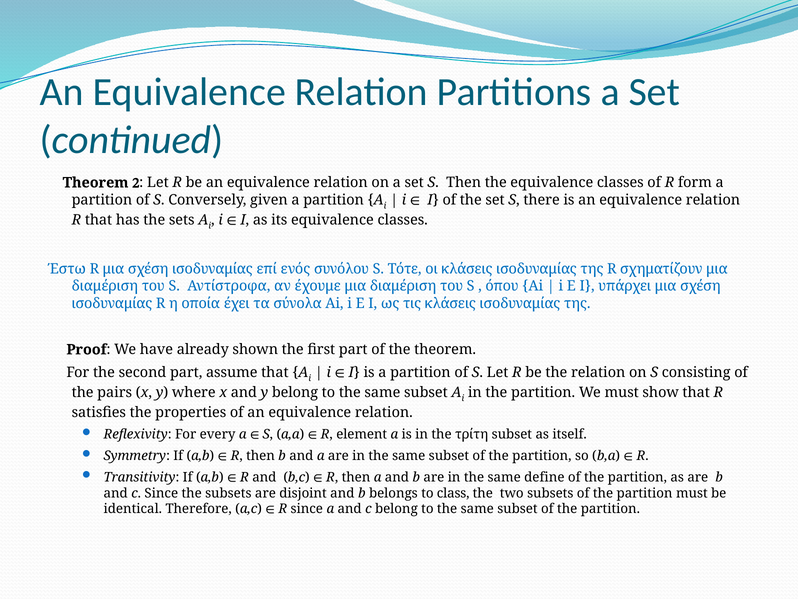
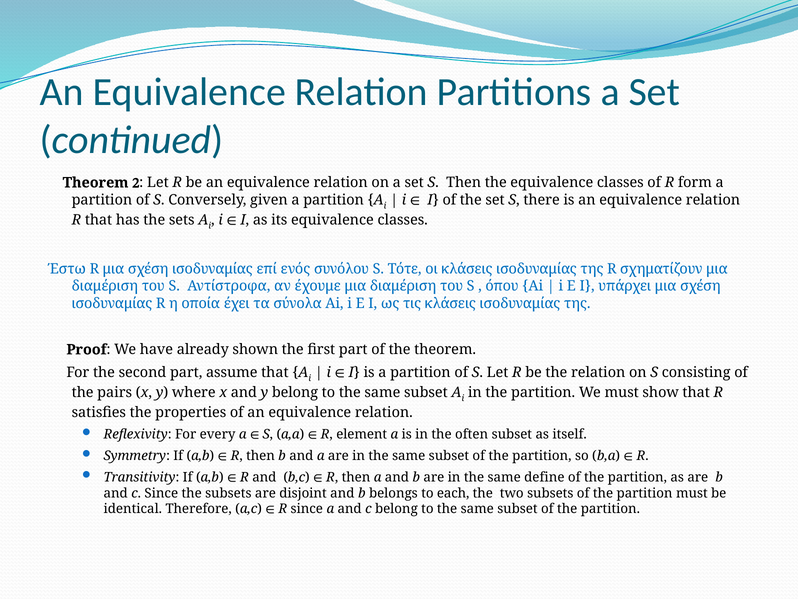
τρίτη: τρίτη -> often (472, 434)
class: class -> each (453, 493)
